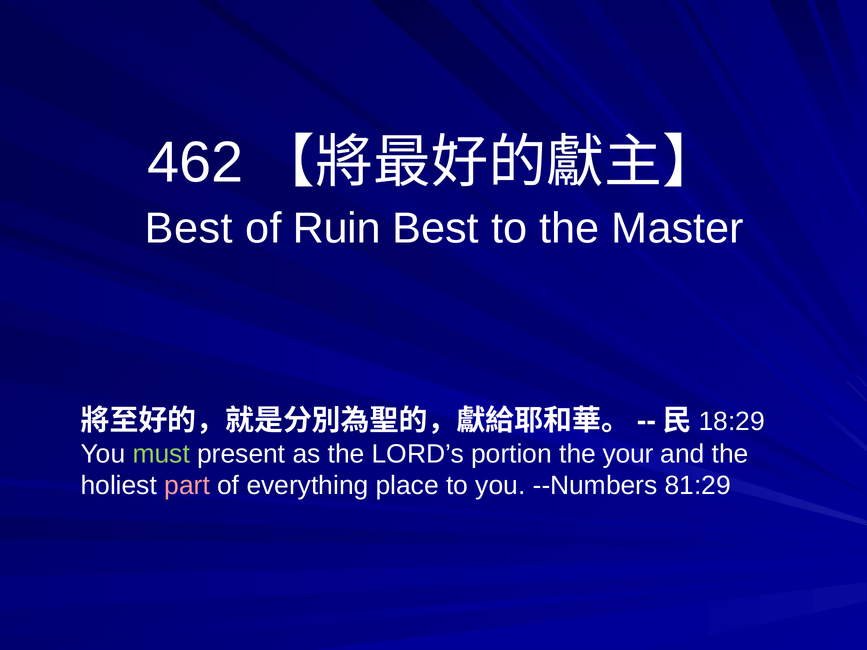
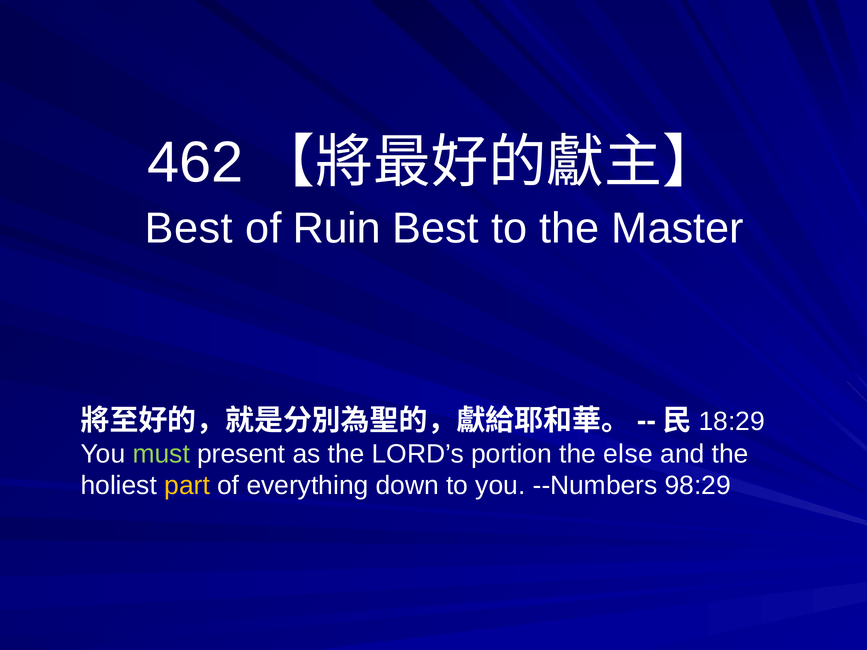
your: your -> else (628, 454)
part colour: pink -> yellow (187, 486)
place: place -> down (407, 486)
81:29: 81:29 -> 98:29 (698, 486)
